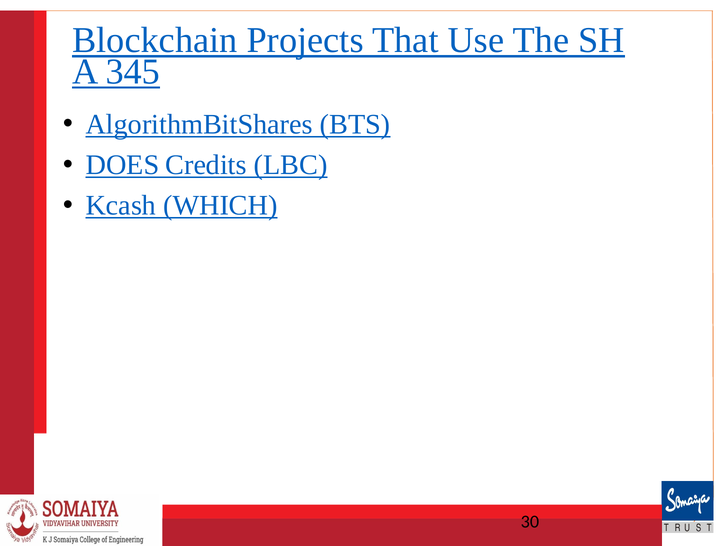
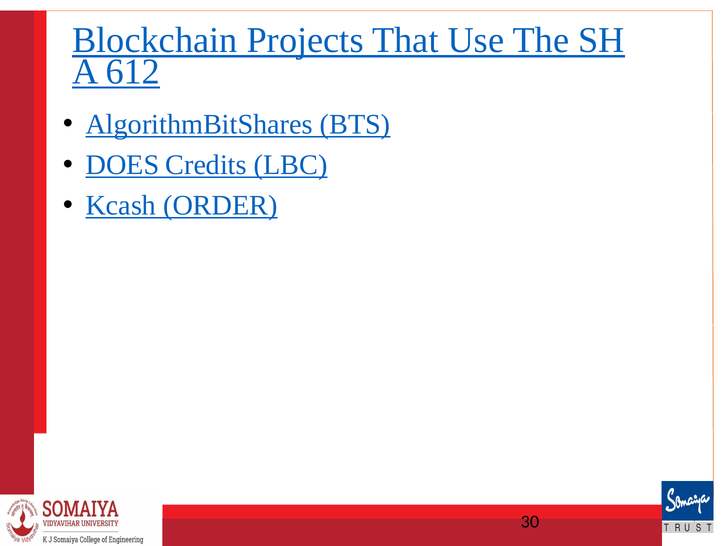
345: 345 -> 612 (133, 72)
WHICH: WHICH -> ORDER (220, 205)
